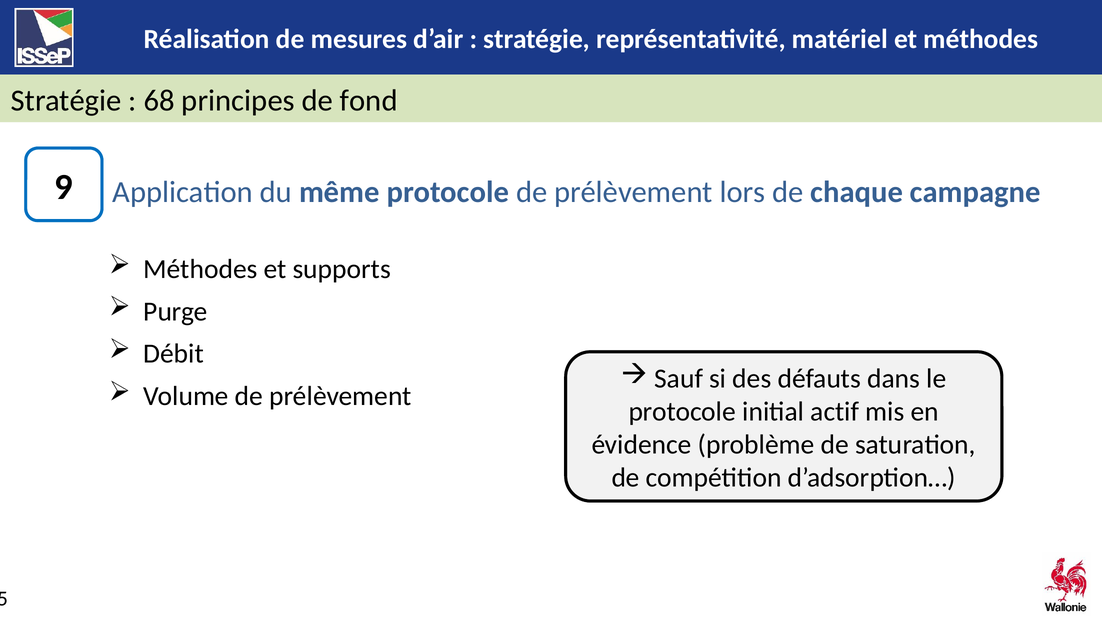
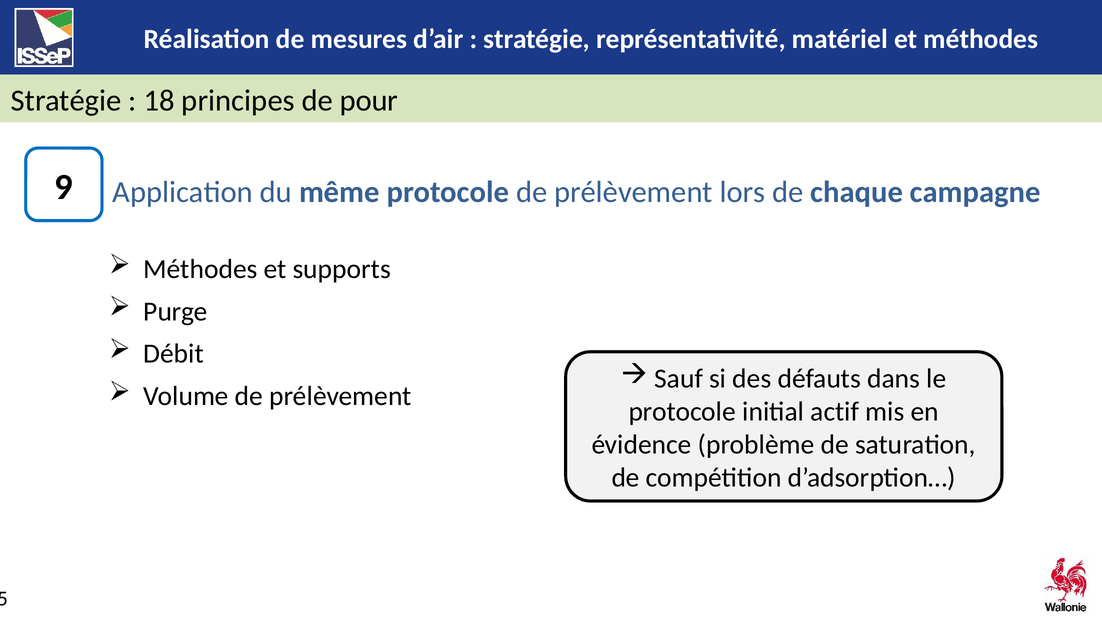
68: 68 -> 18 (159, 101)
fond: fond -> pour (369, 101)
